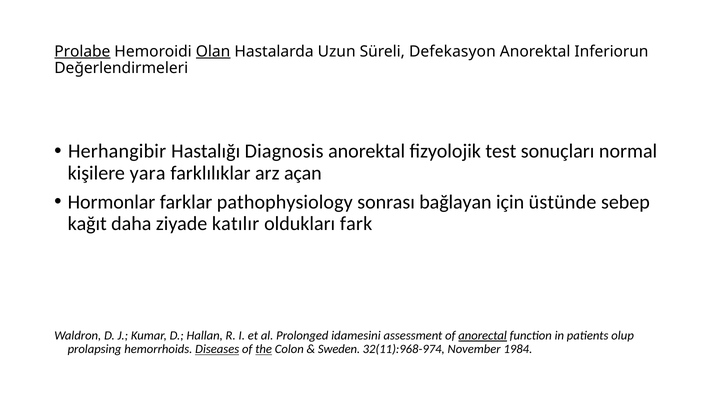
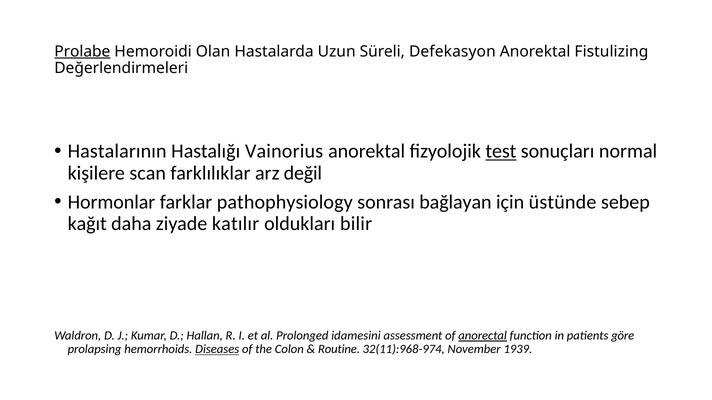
Olan underline: present -> none (213, 51)
Inferiorun: Inferiorun -> Fistulizing (611, 51)
Herhangibir: Herhangibir -> Hastalarının (117, 151)
Diagnosis: Diagnosis -> Vainorius (284, 151)
test underline: none -> present (501, 151)
yara: yara -> scan (148, 173)
açan: açan -> değil (303, 173)
fark: fark -> bilir (356, 224)
olup: olup -> göre (623, 336)
the underline: present -> none (264, 350)
Sweden: Sweden -> Routine (339, 350)
1984: 1984 -> 1939 (518, 350)
